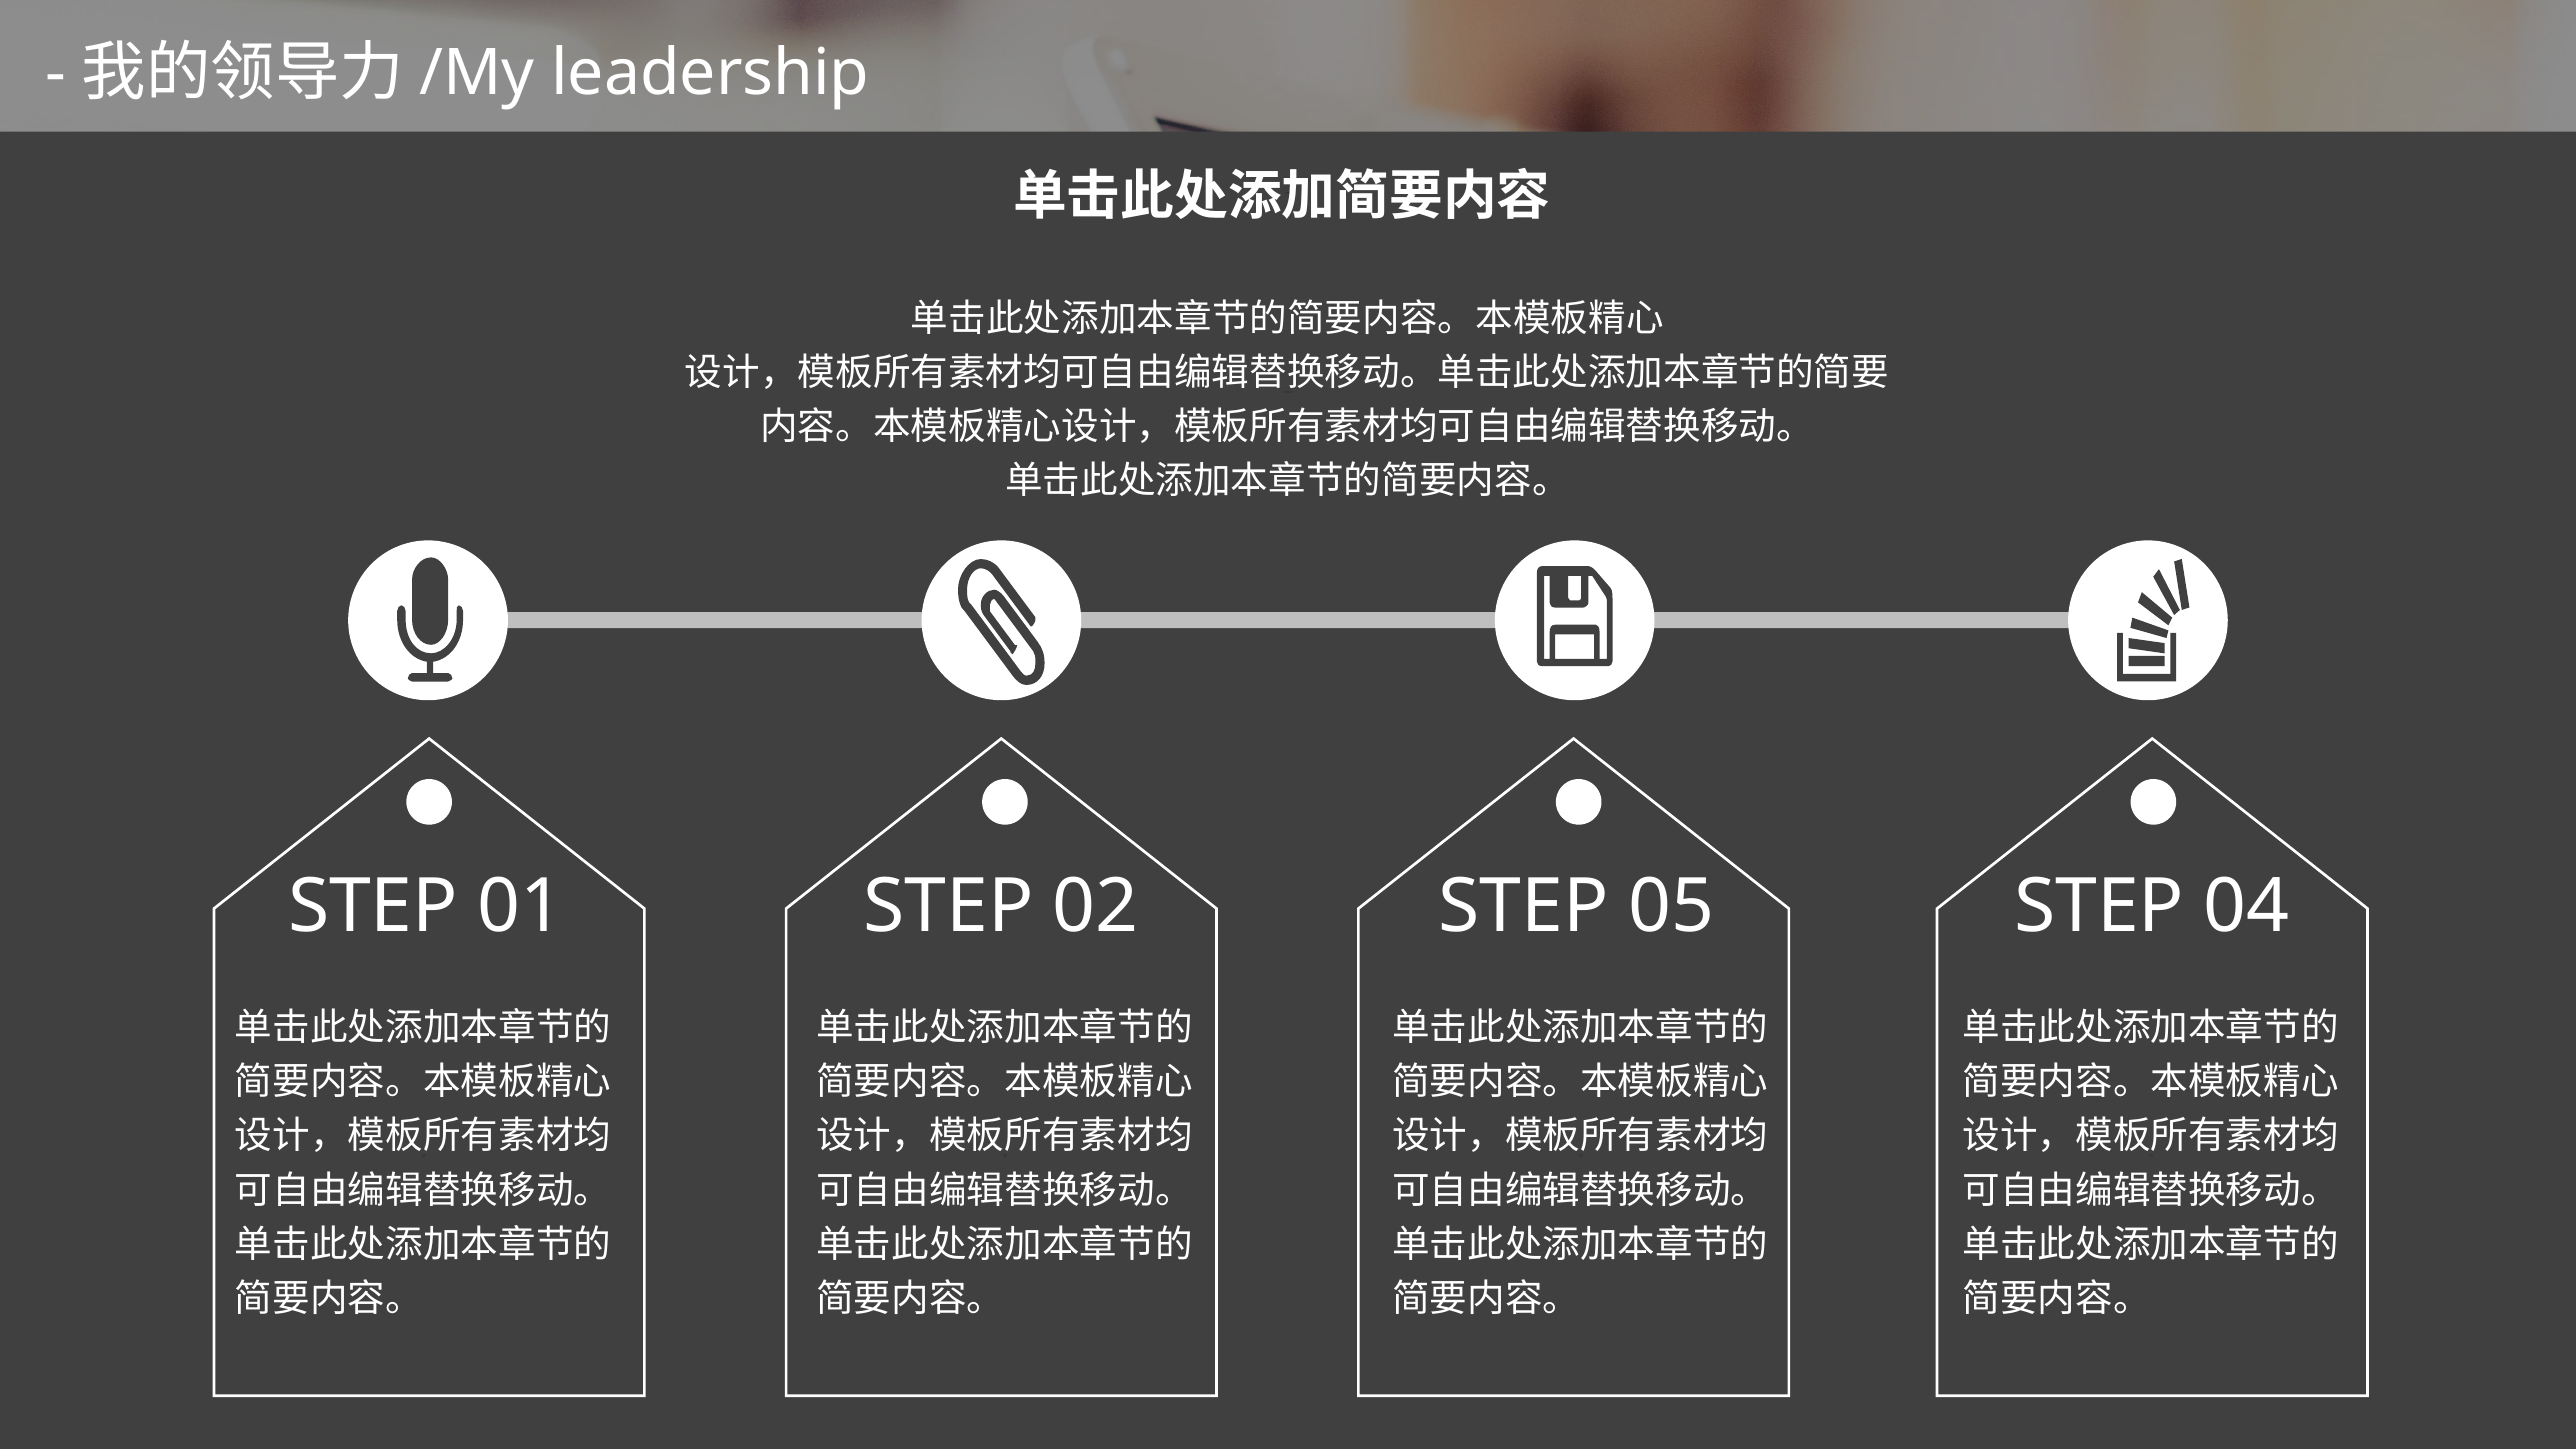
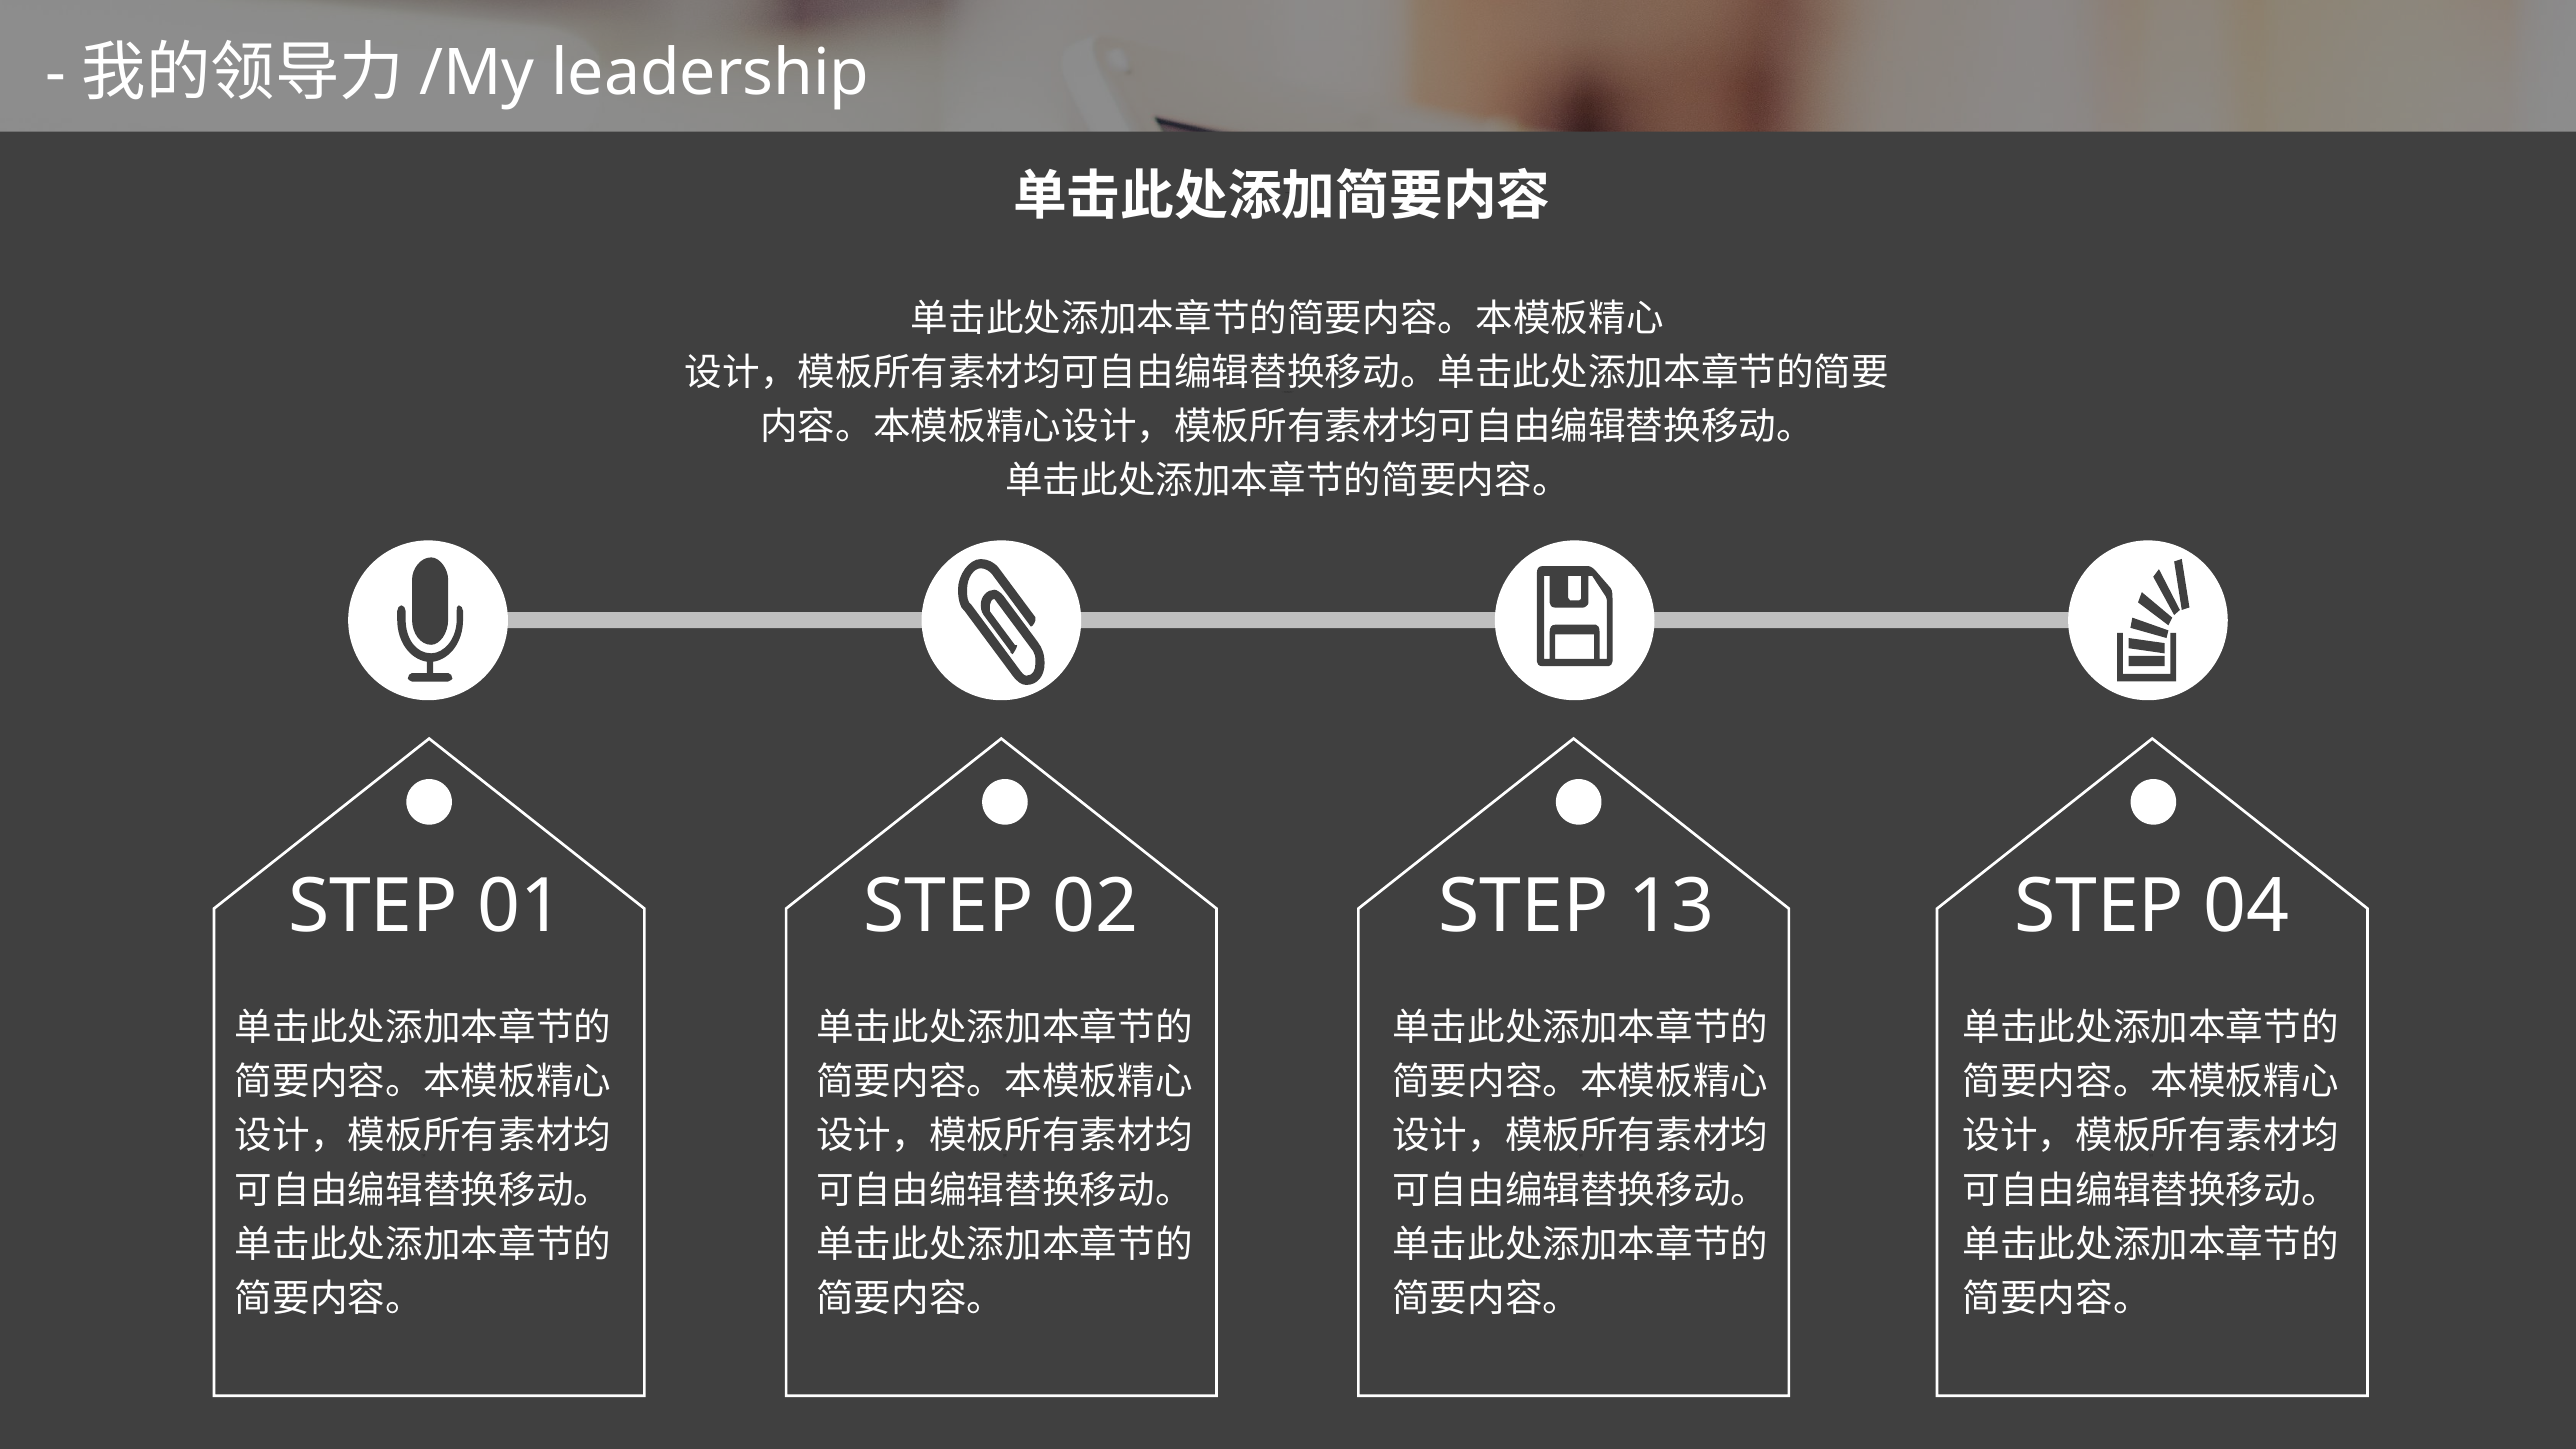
05: 05 -> 13 (1671, 907)
